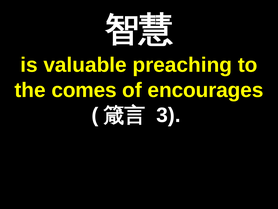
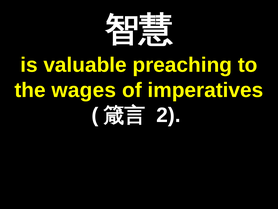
comes: comes -> wages (84, 90)
encourages: encourages -> imperatives (205, 90)
3: 3 -> 2 (169, 115)
